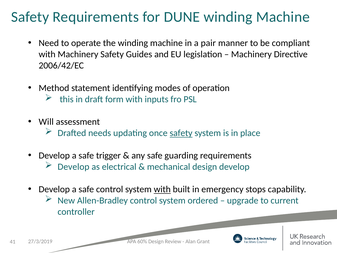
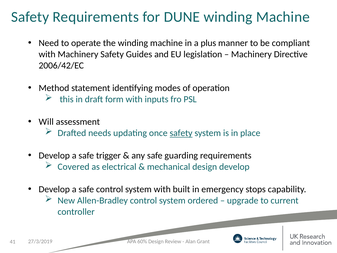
pair: pair -> plus (208, 43)
Develop: Develop -> Covered (74, 167)
with underline: present -> none (162, 189)
